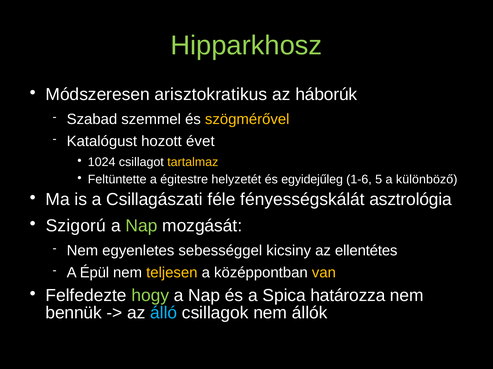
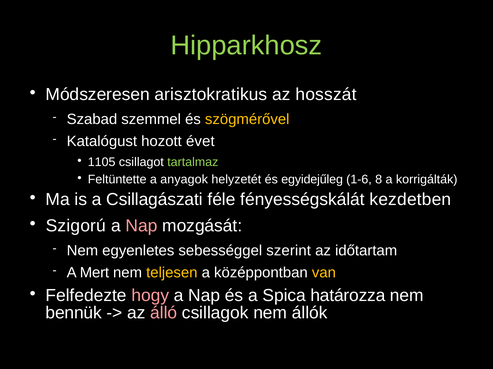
háborúk: háborúk -> hosszát (326, 95)
1024: 1024 -> 1105 (102, 162)
tartalmaz colour: yellow -> light green (193, 162)
égitestre: égitestre -> anyagok (184, 180)
5: 5 -> 8 (379, 180)
különböző: különböző -> korrigálták (427, 180)
asztrológia: asztrológia -> kezdetben (410, 200)
Nap colour: light green -> pink (141, 226)
kicsiny: kicsiny -> szerint (289, 251)
ellentétes: ellentétes -> időtartam (366, 251)
Épül: Épül -> Mert (94, 273)
hogy colour: light green -> pink (150, 296)
álló colour: light blue -> pink (164, 313)
